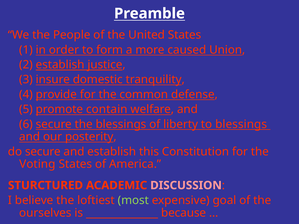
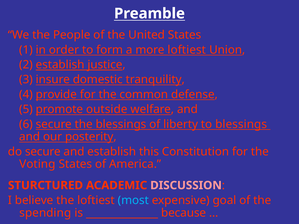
more caused: caused -> loftiest (187, 50)
contain: contain -> outside (107, 109)
most colour: light green -> light blue (133, 200)
ourselves: ourselves -> spending (45, 213)
